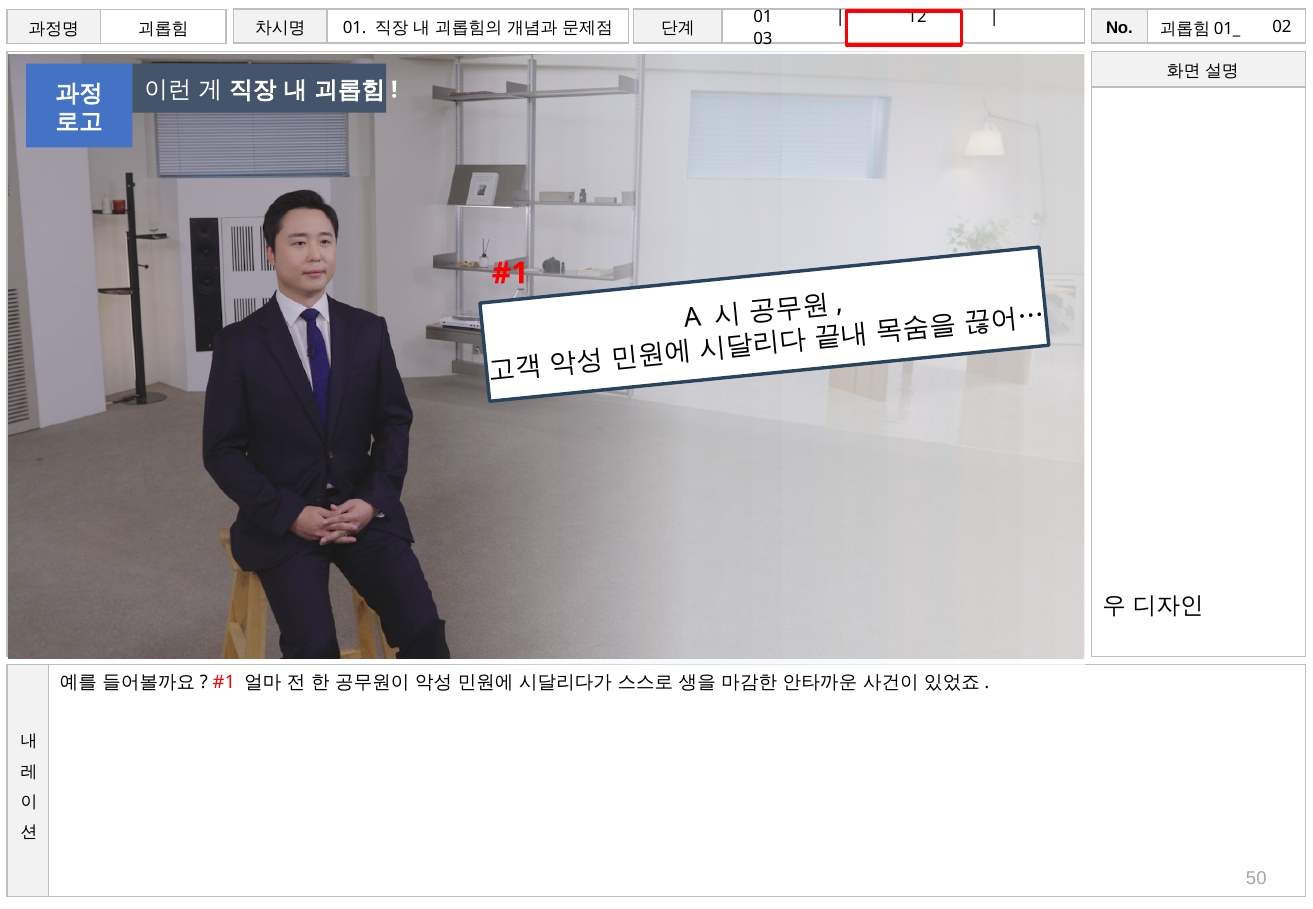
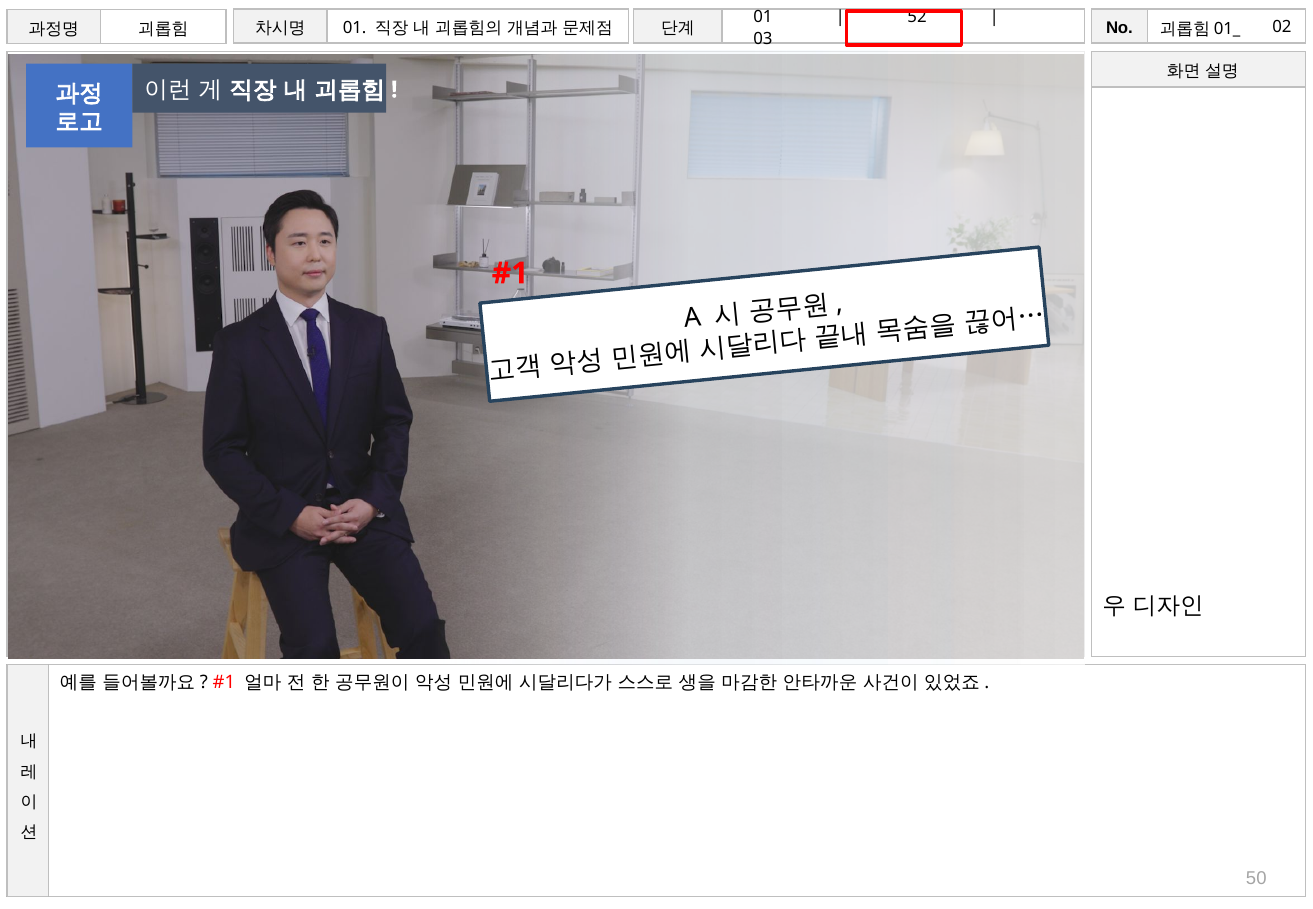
12: 12 -> 52 (917, 17)
